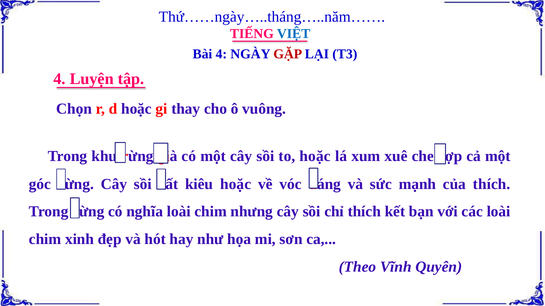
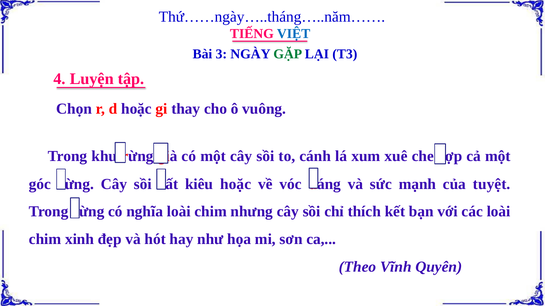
Bài 4: 4 -> 3 (221, 54)
GẶP colour: red -> green (288, 54)
to hoặc: hoặc -> cánh (315, 156)
của thích: thích -> tuyệt (492, 184)
